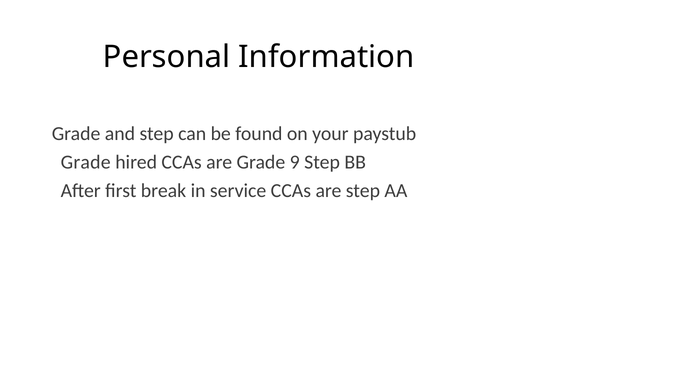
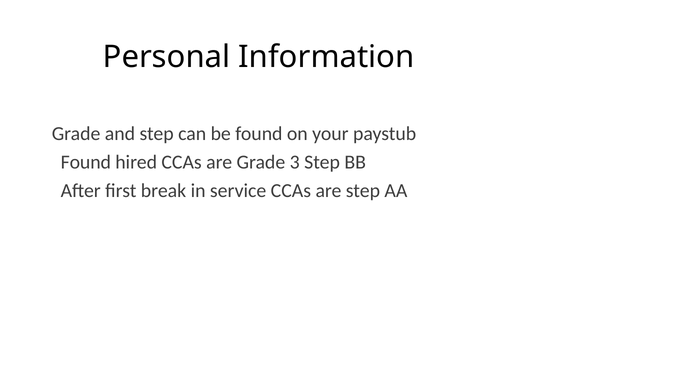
Grade: Grade -> Found (86, 162)
9: 9 -> 3 (295, 162)
